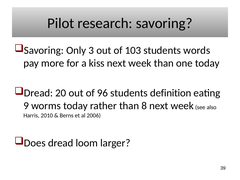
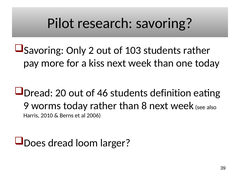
3: 3 -> 2 (91, 50)
students words: words -> rather (197, 50)
96: 96 -> 46 (103, 93)
